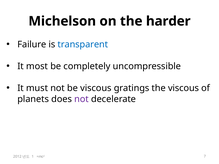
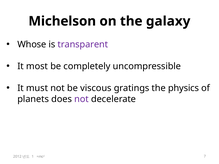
harder: harder -> galaxy (168, 21)
Failure: Failure -> Whose (32, 44)
transparent colour: blue -> purple (83, 44)
the viscous: viscous -> physics (184, 88)
